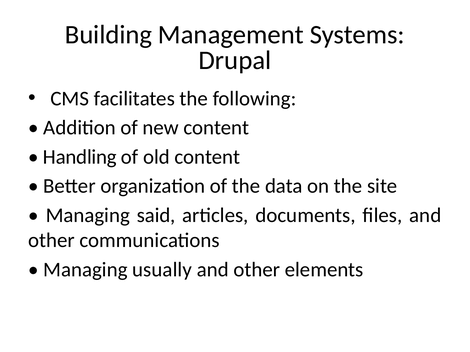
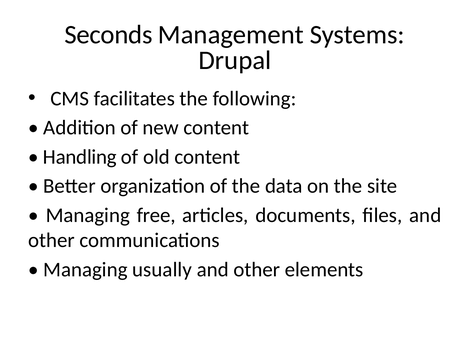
Building: Building -> Seconds (109, 35)
said: said -> free (156, 216)
